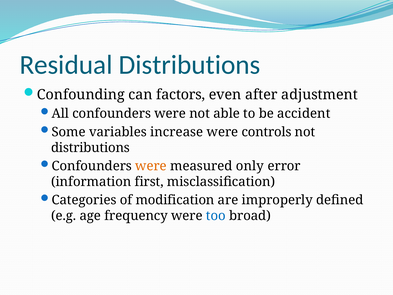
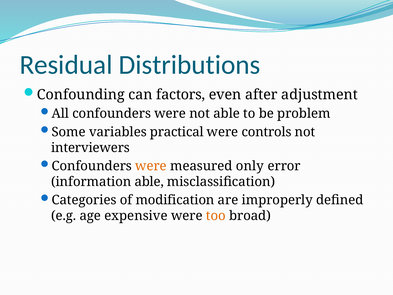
accident: accident -> problem (304, 114)
increase: increase -> practical (177, 132)
distributions: distributions -> interviewers (90, 148)
information first: first -> able (149, 182)
frequency: frequency -> expensive (136, 216)
too colour: blue -> orange (216, 216)
